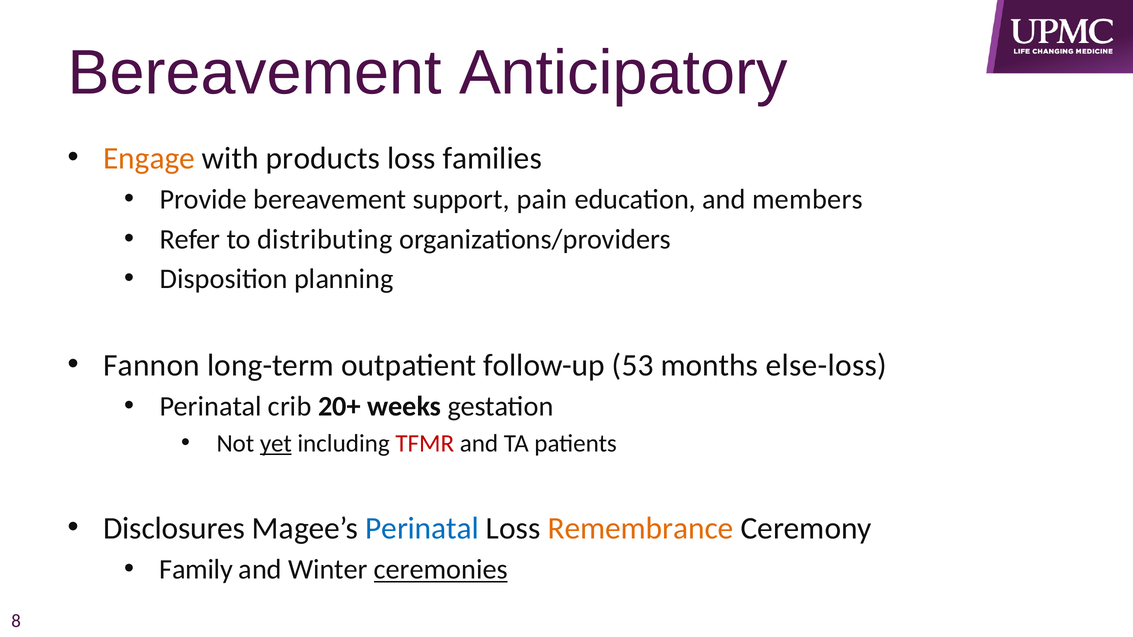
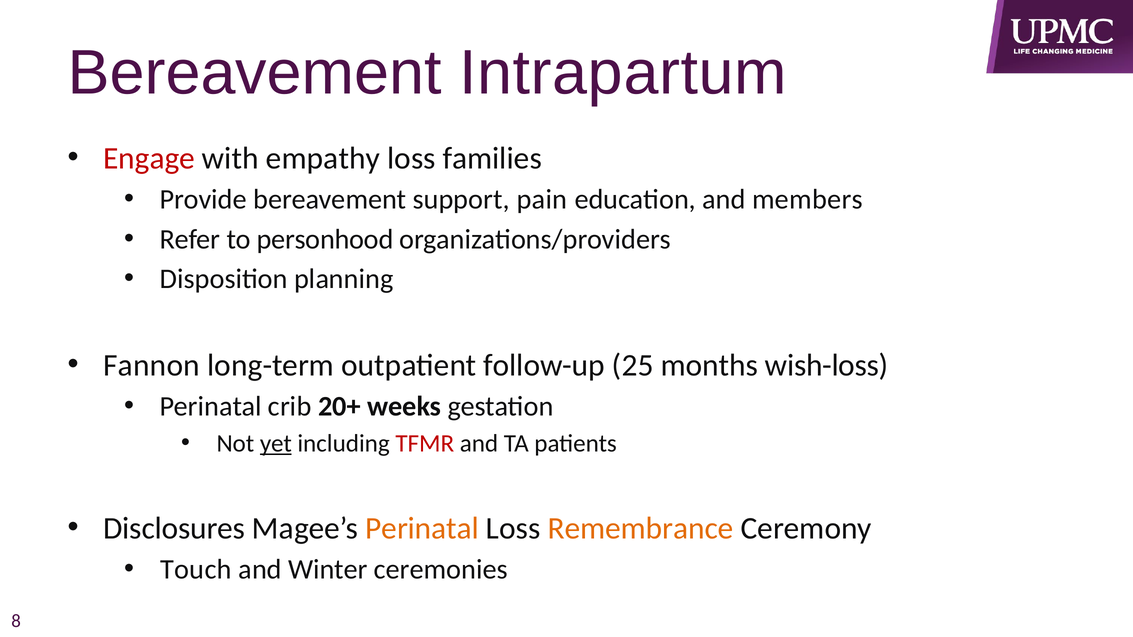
Anticipatory: Anticipatory -> Intrapartum (623, 73)
Engage colour: orange -> red (149, 158)
products: products -> empathy (323, 158)
distributing: distributing -> personhood (325, 239)
53: 53 -> 25 (633, 366)
else-loss: else-loss -> wish-loss (827, 366)
Perinatal colour: blue -> orange (422, 529)
Family: Family -> Touch (196, 570)
ceremonies underline: present -> none (441, 570)
